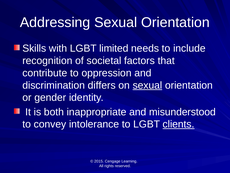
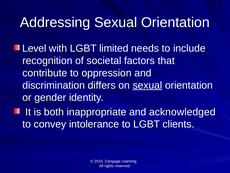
Skills: Skills -> Level (34, 48)
misunderstood: misunderstood -> acknowledged (182, 112)
clients underline: present -> none (179, 124)
